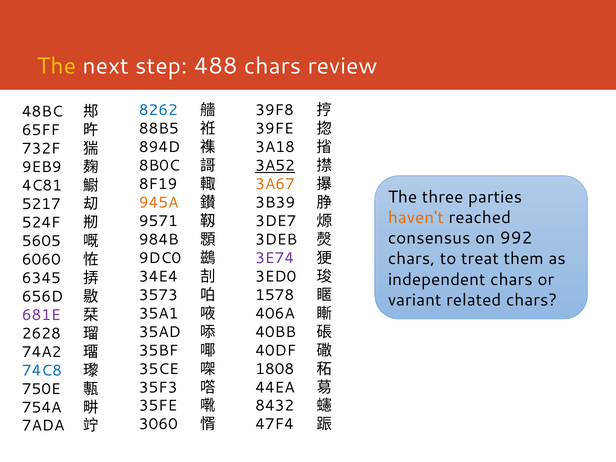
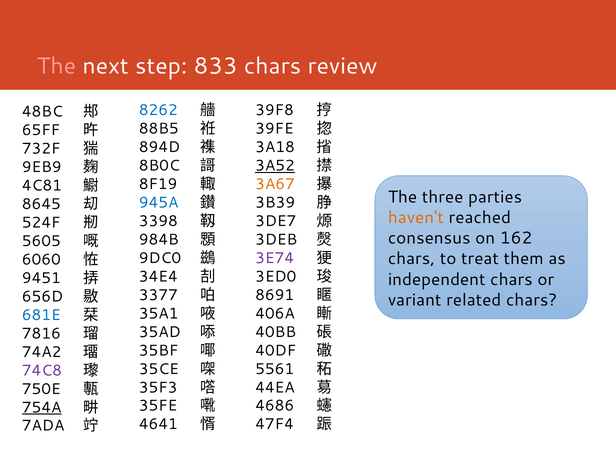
The colour: yellow -> pink (56, 66)
488: 488 -> 833 (216, 66)
945A colour: orange -> blue (159, 203)
5217: 5217 -> 8645 (41, 204)
9571: 9571 -> 3398 (158, 221)
992: 992 -> 162 (516, 238)
6345: 6345 -> 9451 (41, 278)
3573: 3573 -> 3377 (158, 295)
1578: 1578 -> 8691 (275, 295)
681E colour: purple -> blue (41, 315)
2628: 2628 -> 7816 (41, 333)
1808: 1808 -> 5561 (275, 369)
74C8 colour: blue -> purple (42, 370)
8432: 8432 -> 4686 (275, 406)
754A underline: none -> present (42, 407)
3060: 3060 -> 4641 (158, 424)
